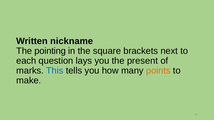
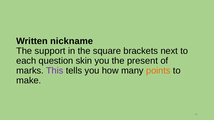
pointing: pointing -> support (50, 51)
lays: lays -> skin (84, 61)
This colour: blue -> purple (55, 71)
